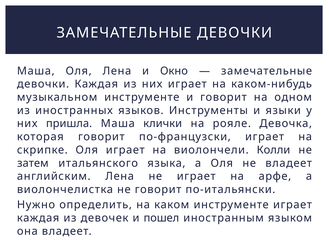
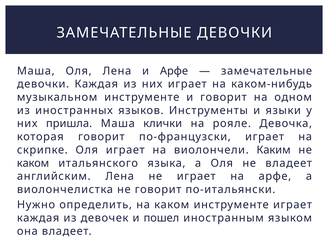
и Окно: Окно -> Арфе (174, 71)
Колли: Колли -> Каким (274, 150)
затем: затем -> каком (33, 163)
